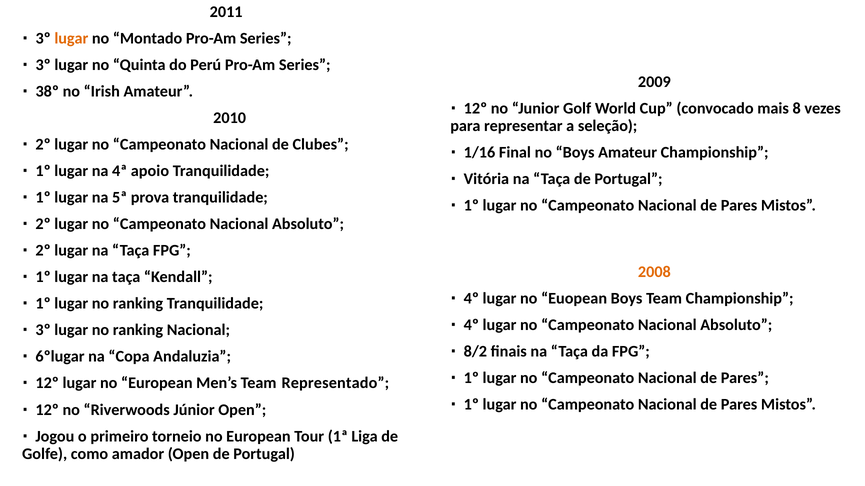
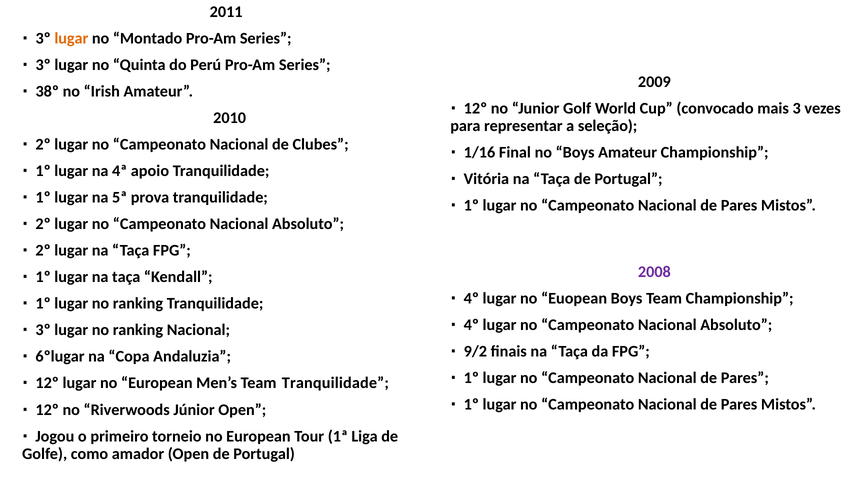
8: 8 -> 3 (797, 108)
2008 colour: orange -> purple (654, 272)
8/2: 8/2 -> 9/2 (475, 352)
Team Representado: Representado -> Tranquilidade (335, 384)
